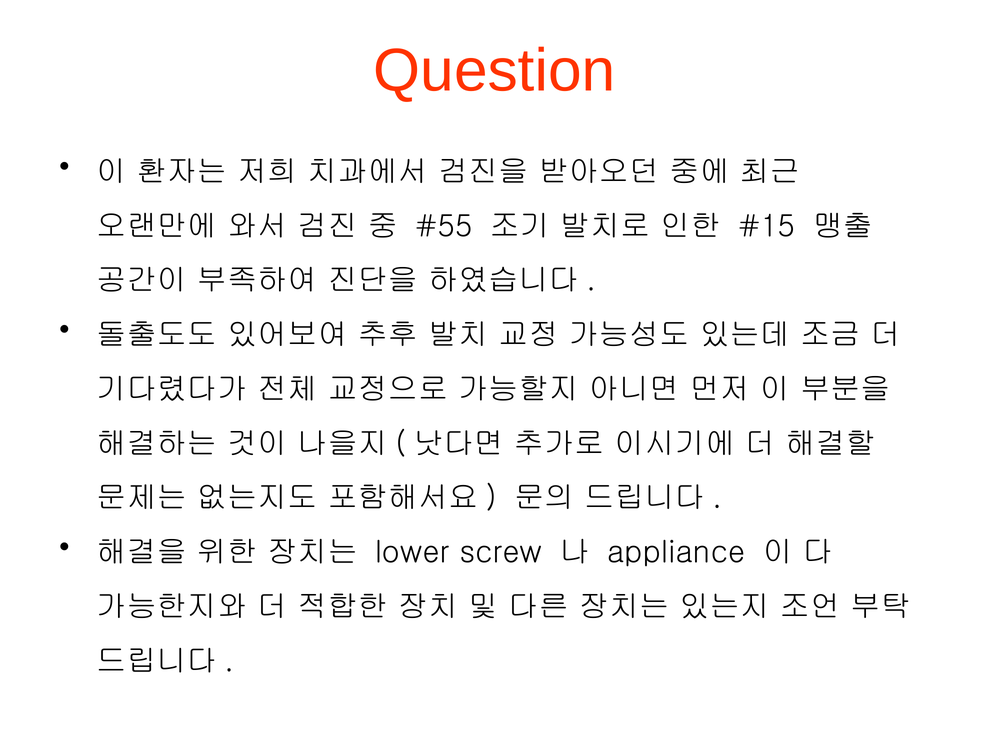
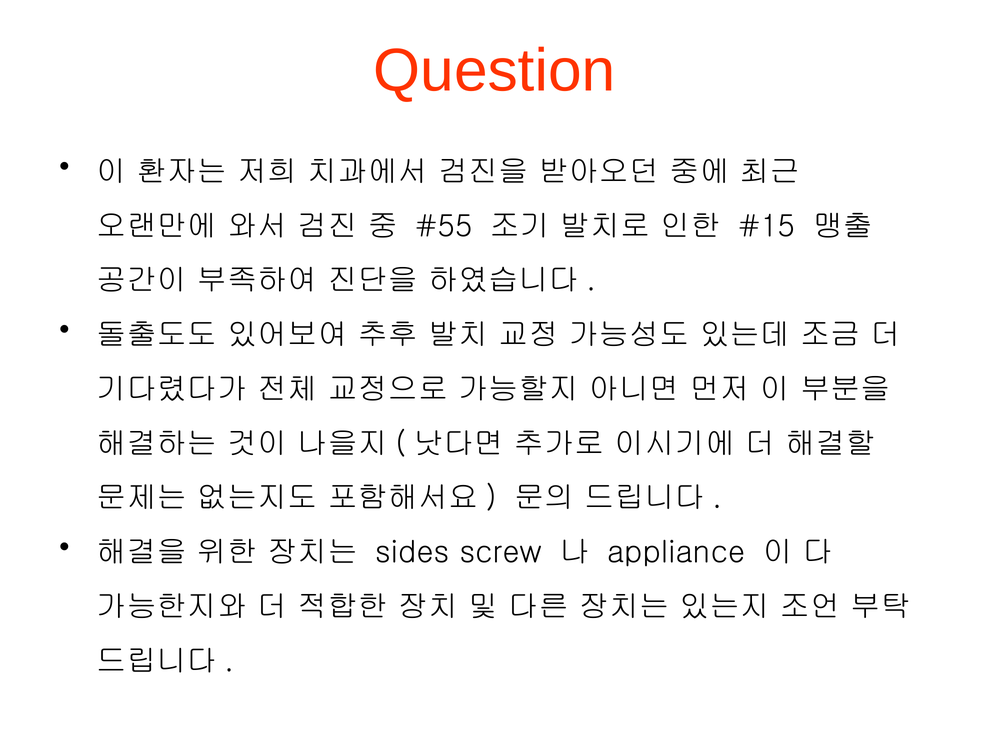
lower: lower -> sides (412, 552)
